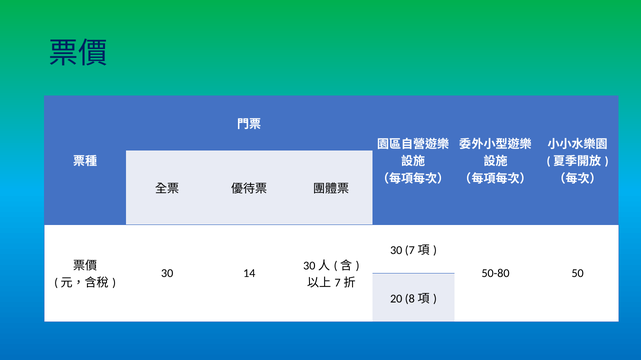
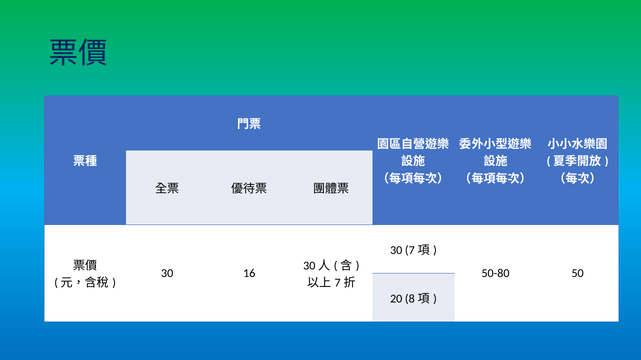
14: 14 -> 16 (249, 274)
